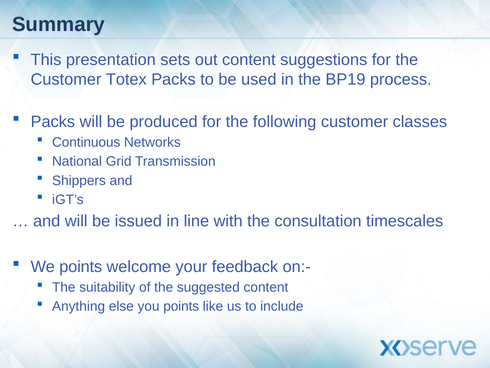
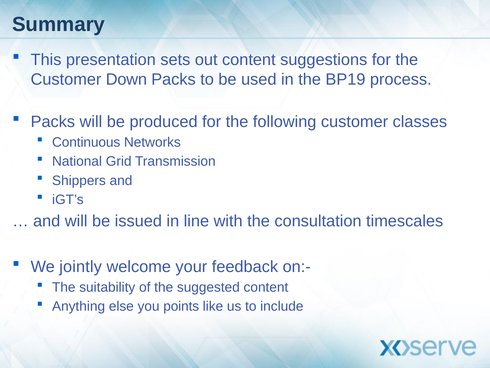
Totex: Totex -> Down (126, 79)
We points: points -> jointly (81, 266)
